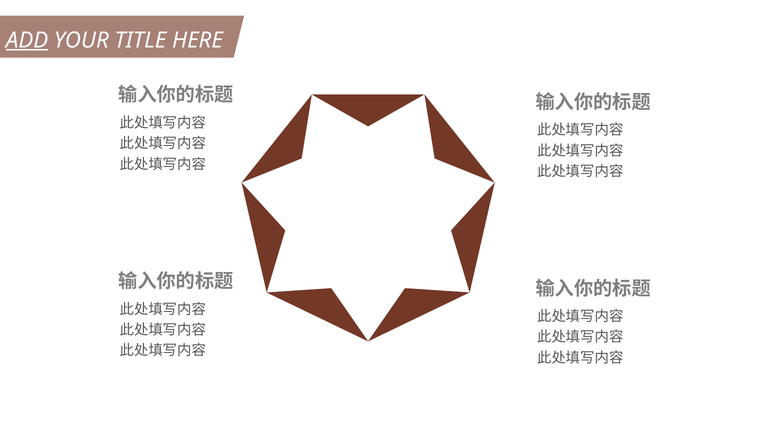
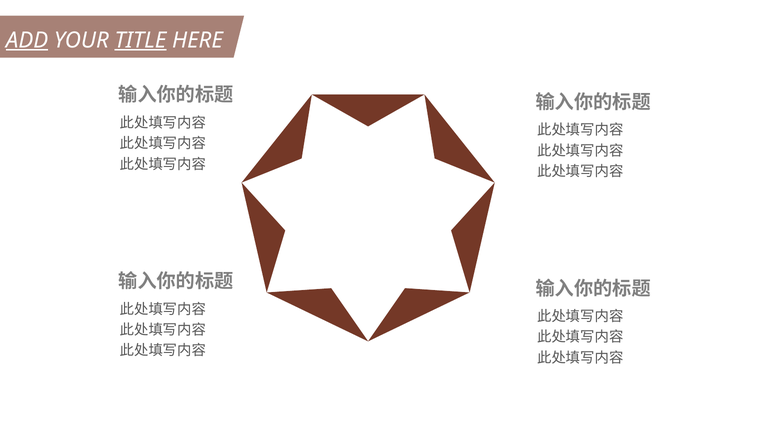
TITLE underline: none -> present (140, 40)
